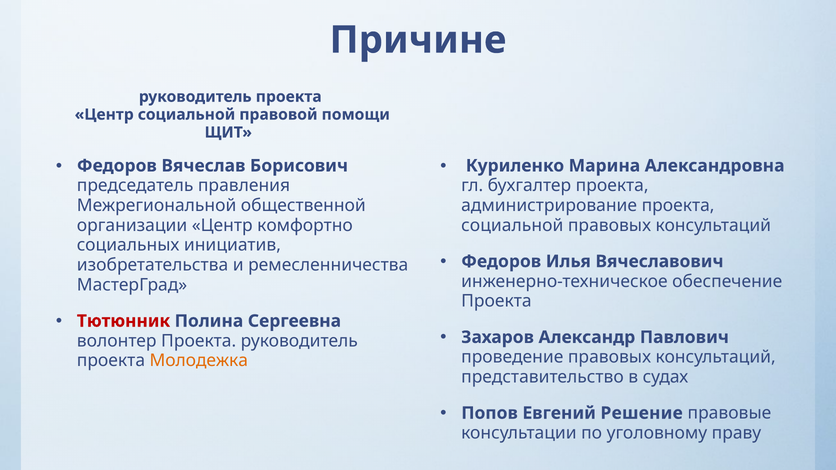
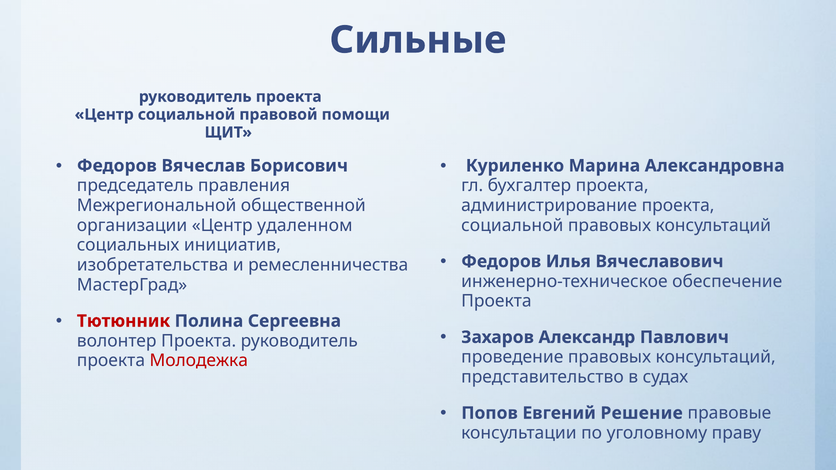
Причине: Причине -> Сильные (418, 40)
комфортно: комфортно -> удаленном (305, 226)
Молодежка colour: orange -> red (199, 361)
